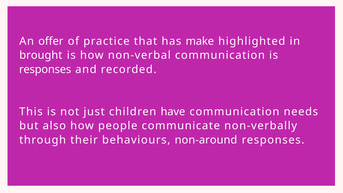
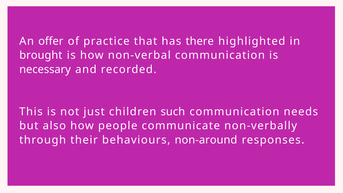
make: make -> there (200, 41)
responses: responses -> necessary (45, 69)
have: have -> such (173, 112)
